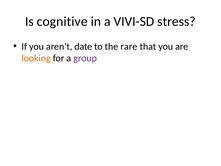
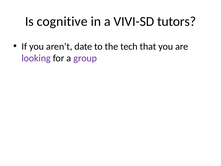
stress: stress -> tutors (177, 21)
rare: rare -> tech (129, 46)
looking colour: orange -> purple (36, 58)
